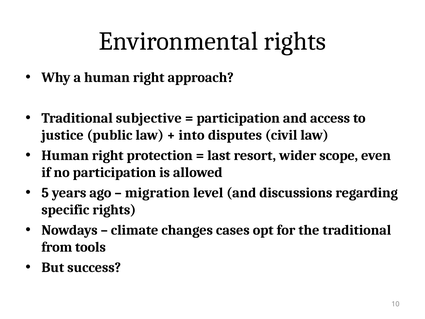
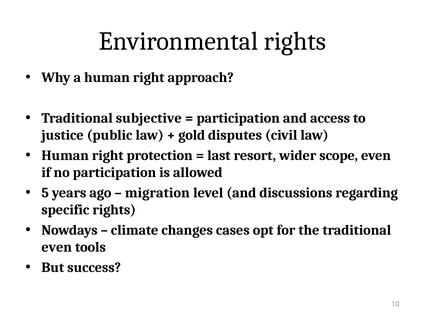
into: into -> gold (192, 135)
from: from -> even (57, 247)
